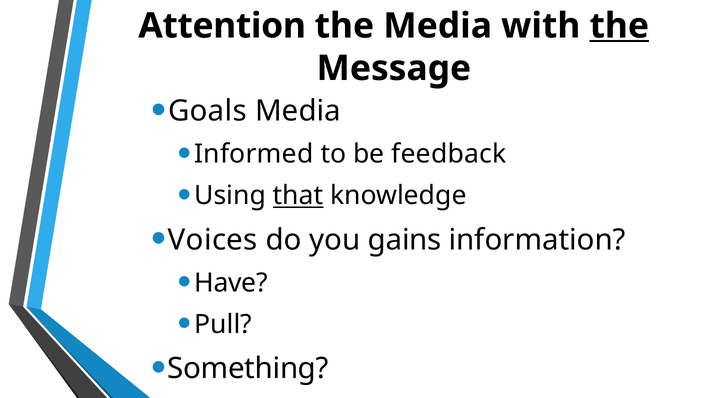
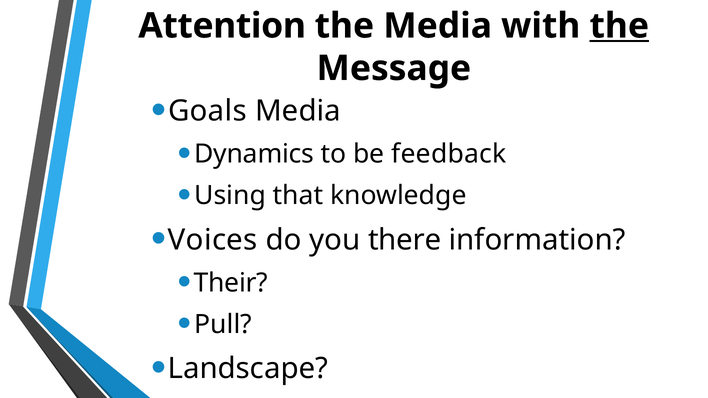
Informed: Informed -> Dynamics (254, 154)
that underline: present -> none (298, 196)
gains: gains -> there (405, 240)
Have: Have -> Their (231, 283)
Something: Something -> Landscape (248, 369)
